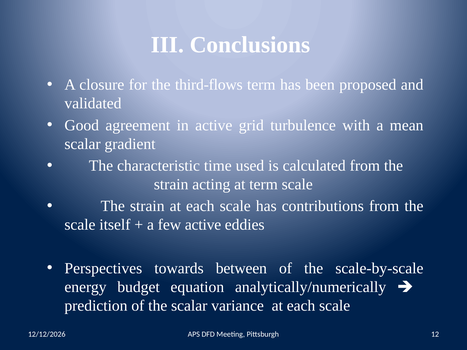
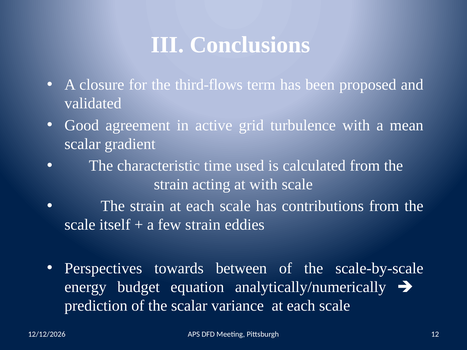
at term: term -> with (263, 185)
few active: active -> strain (203, 225)
